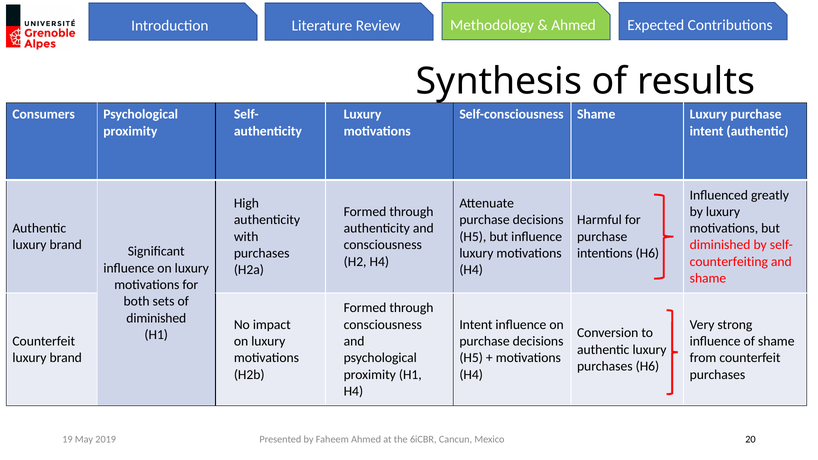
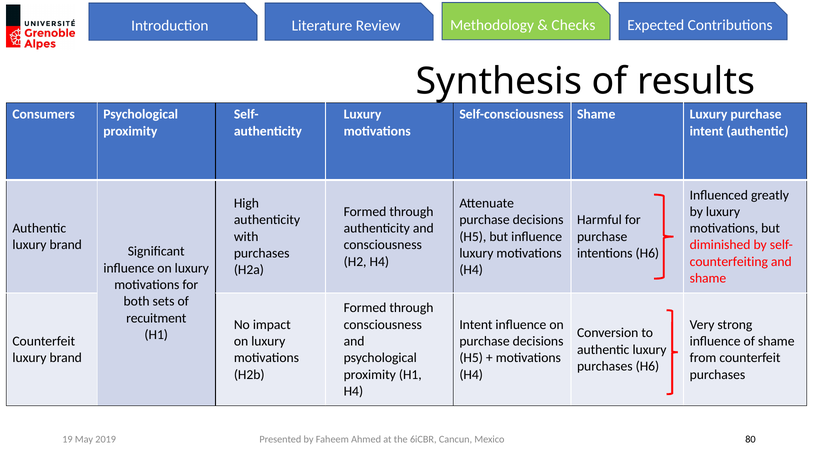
Ahmed: Ahmed -> Checks (573, 25)
diminished: diminished -> recuitment (156, 318)
20: 20 -> 80 (750, 439)
